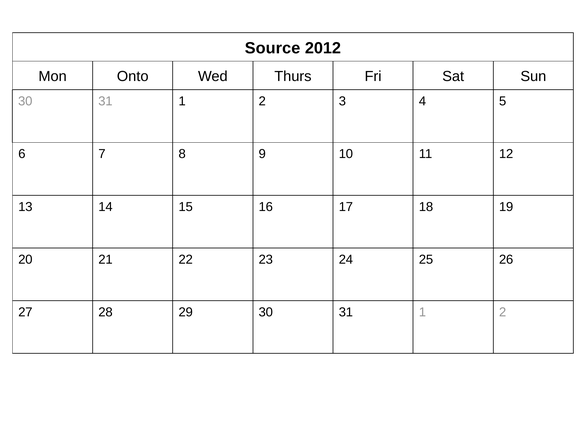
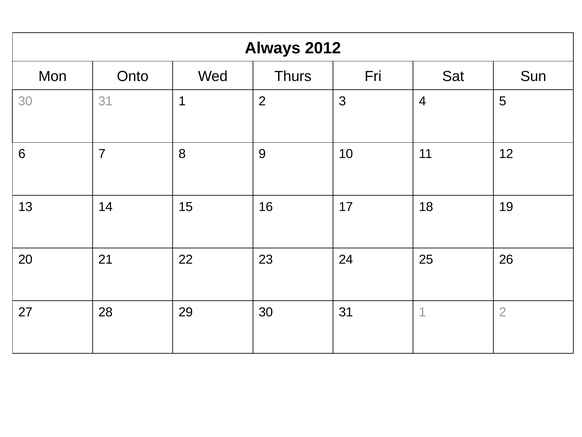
Source: Source -> Always (273, 48)
